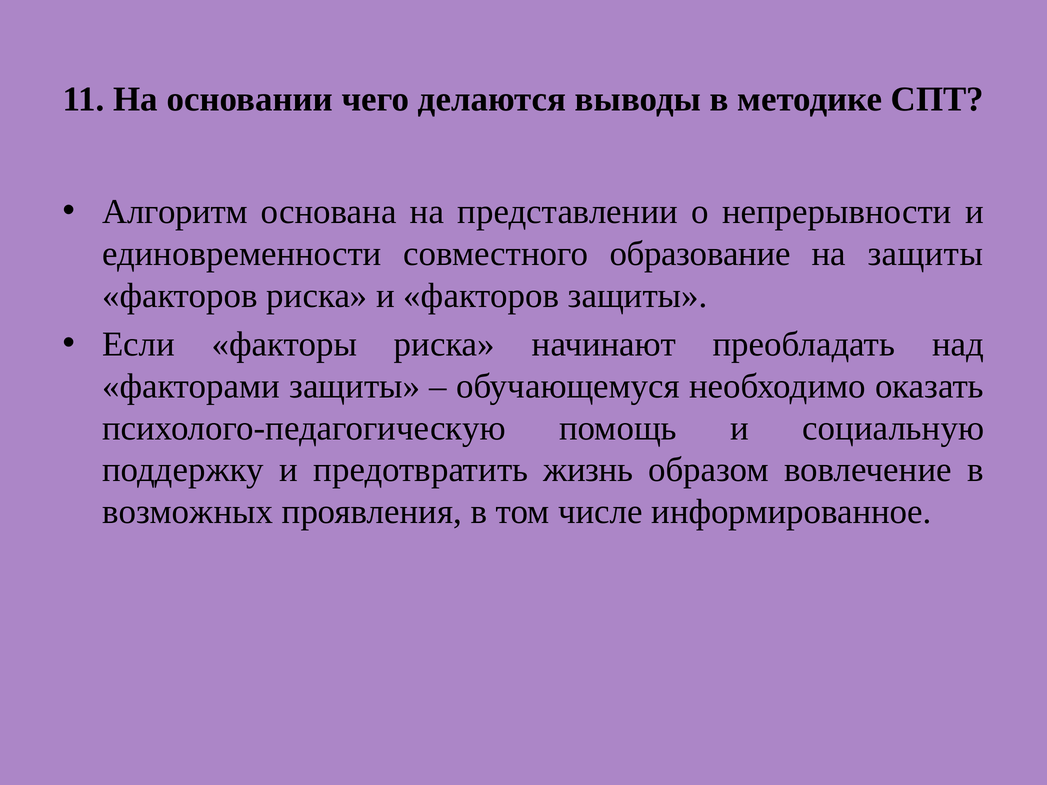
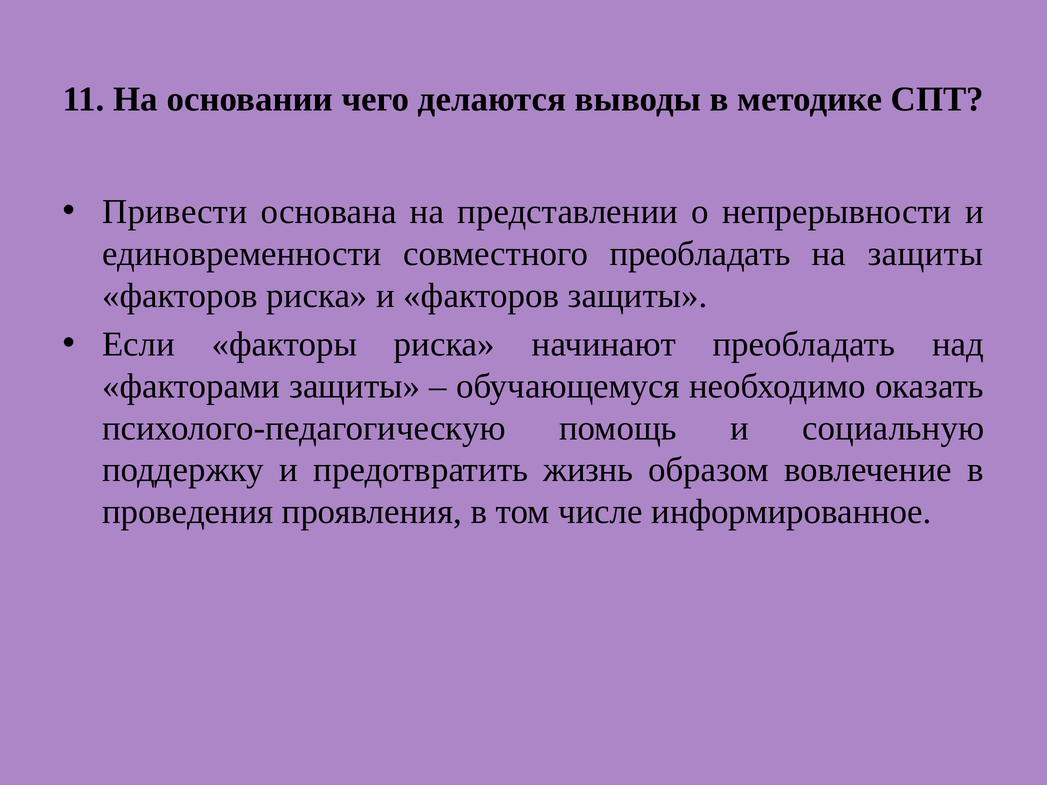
Алгоритм: Алгоритм -> Привести (175, 212)
совместного образование: образование -> преобладать (700, 254)
возможных: возможных -> проведения (188, 512)
